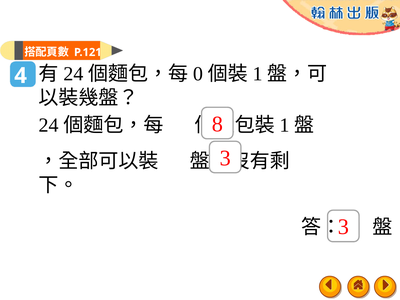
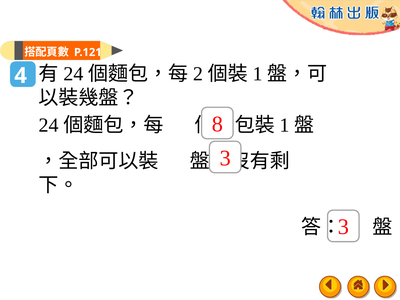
0: 0 -> 2 (198, 74)
